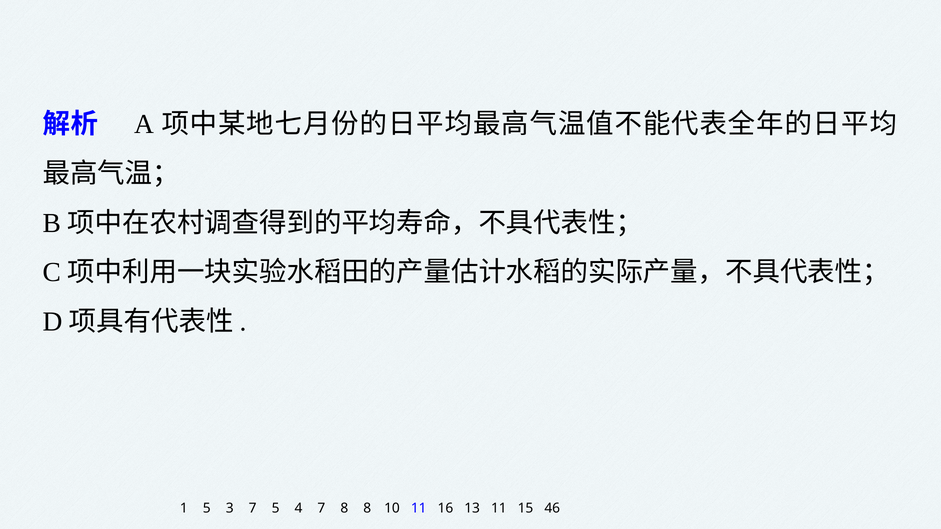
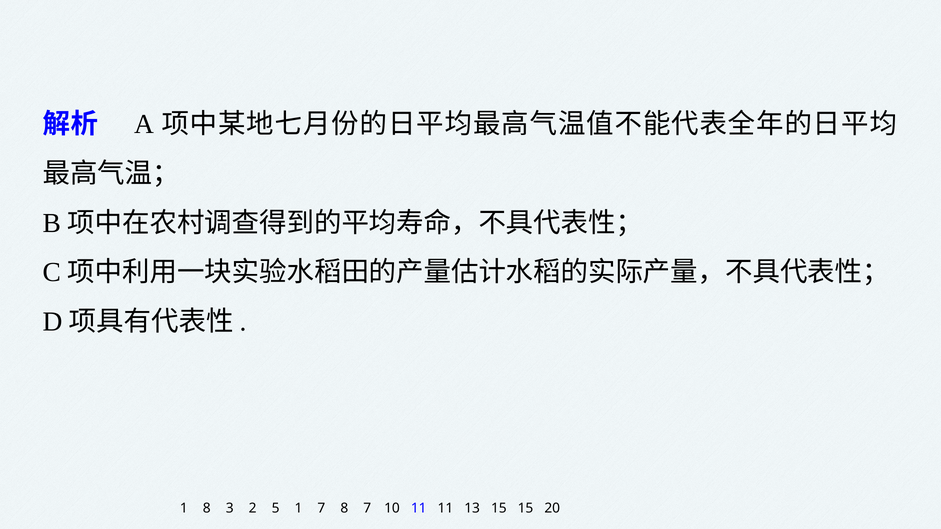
1 5: 5 -> 8 (207, 509)
3 7: 7 -> 2 (253, 509)
5 4: 4 -> 1 (298, 509)
8 8: 8 -> 7 (367, 509)
11 16: 16 -> 11 (445, 509)
13 11: 11 -> 15 (499, 509)
46: 46 -> 20 (552, 509)
